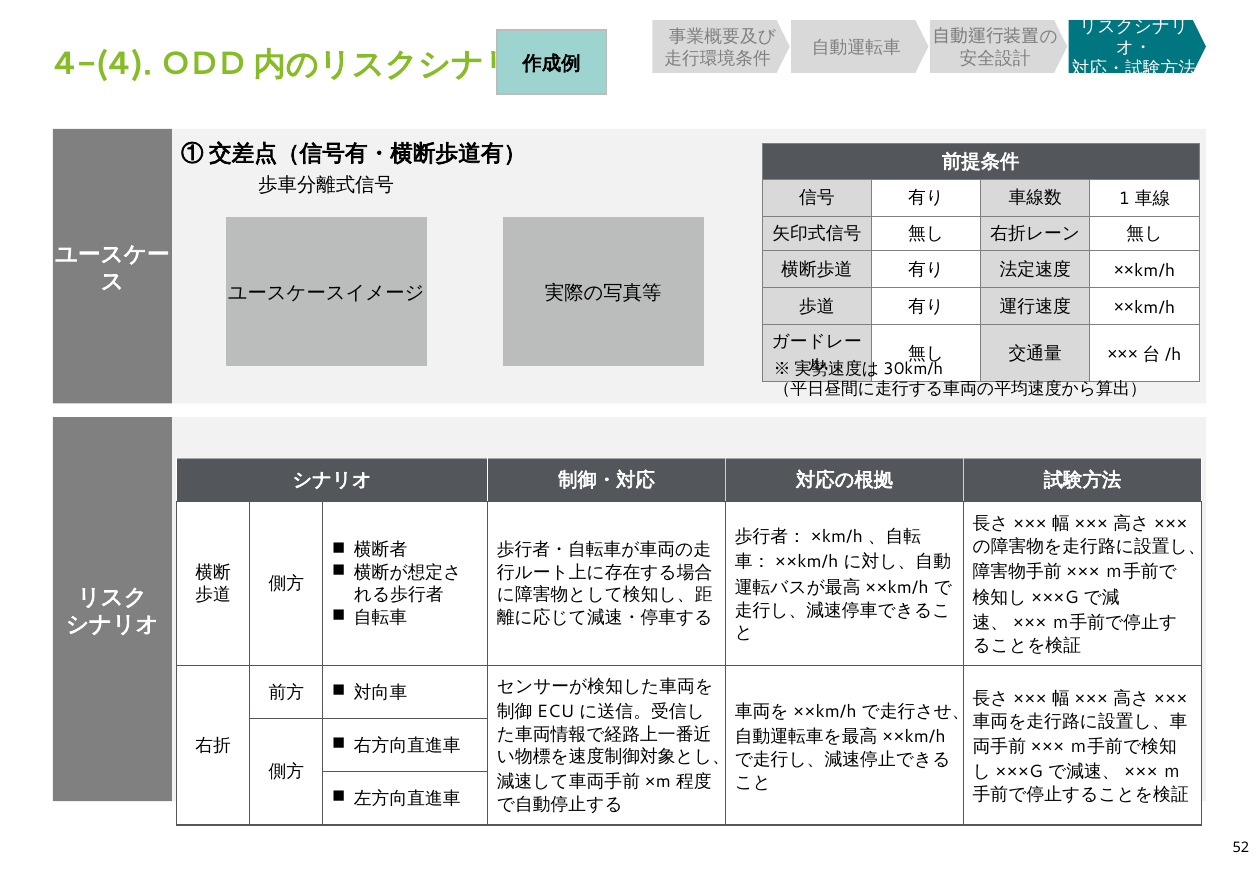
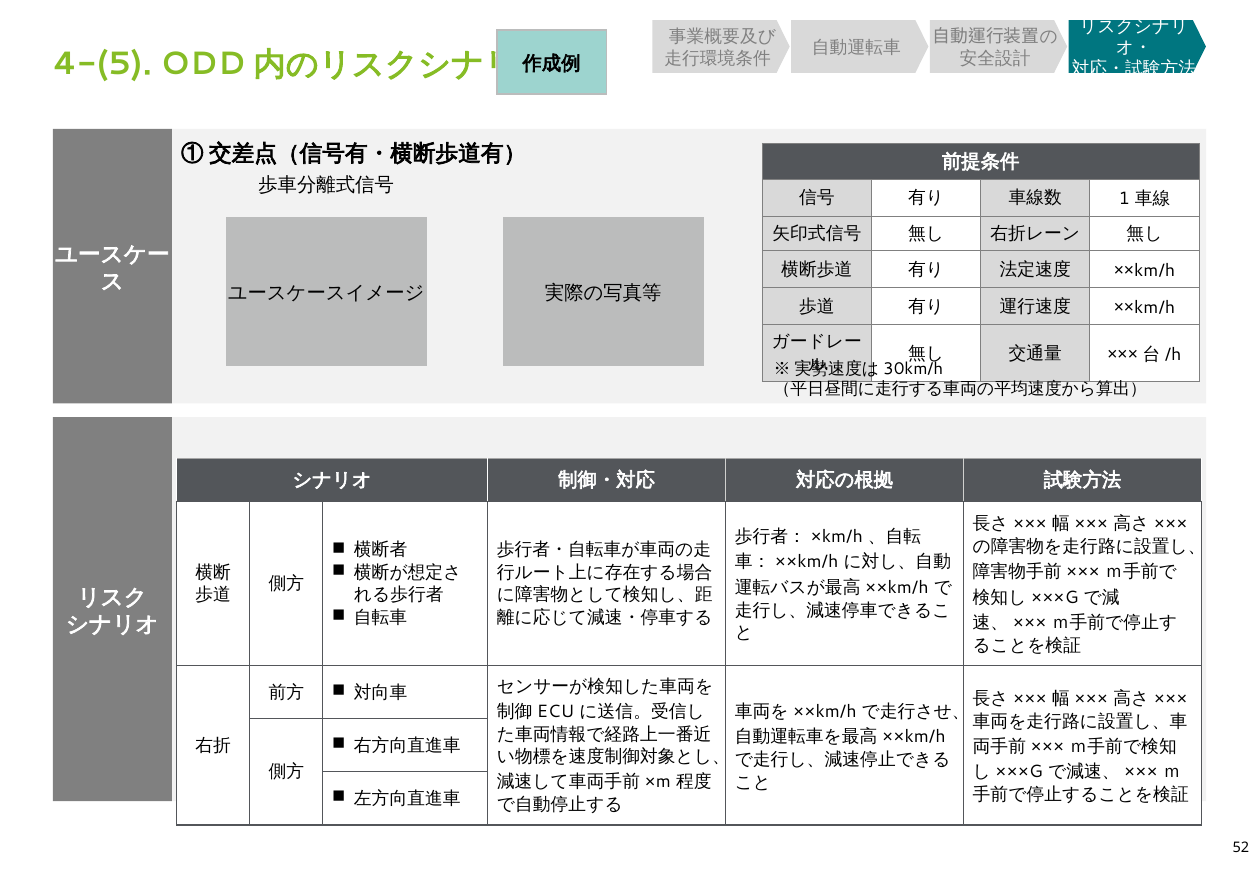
4-(4: 4-(4 -> 4-(5 (102, 64)
